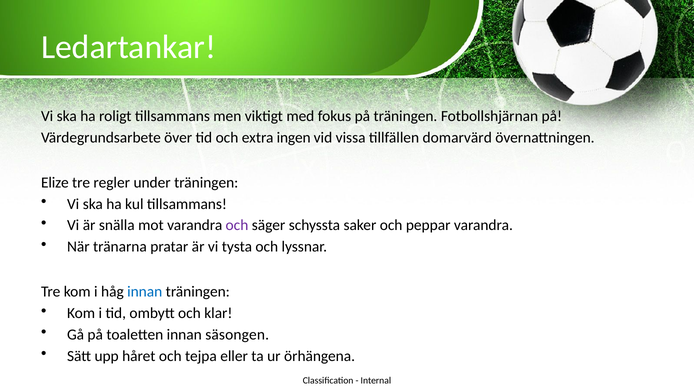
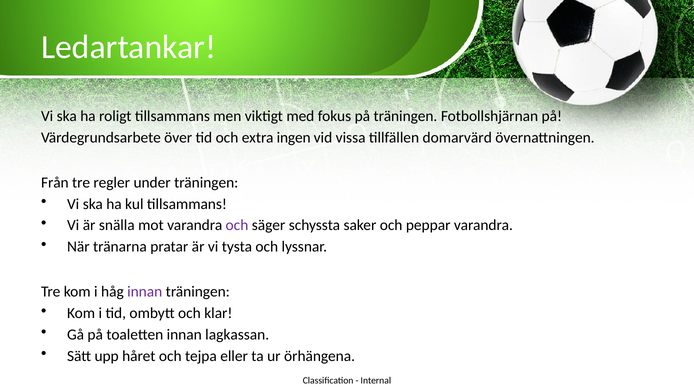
Elize: Elize -> Från (55, 183)
innan colour: blue -> purple (145, 292)
säsongen: säsongen -> lagkassan (237, 335)
